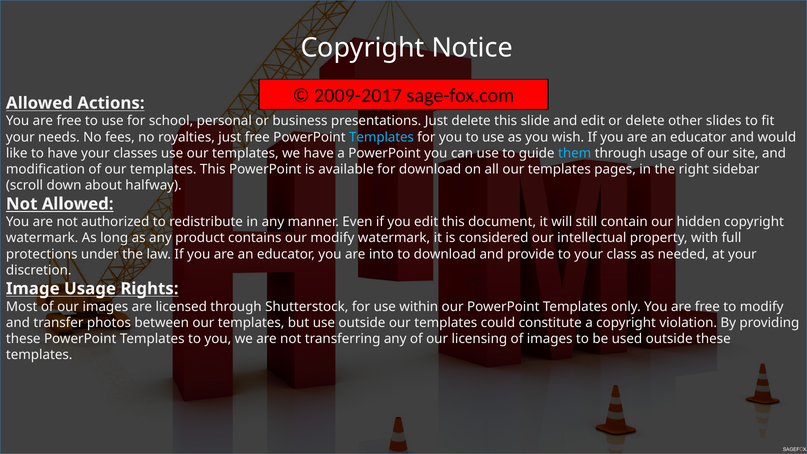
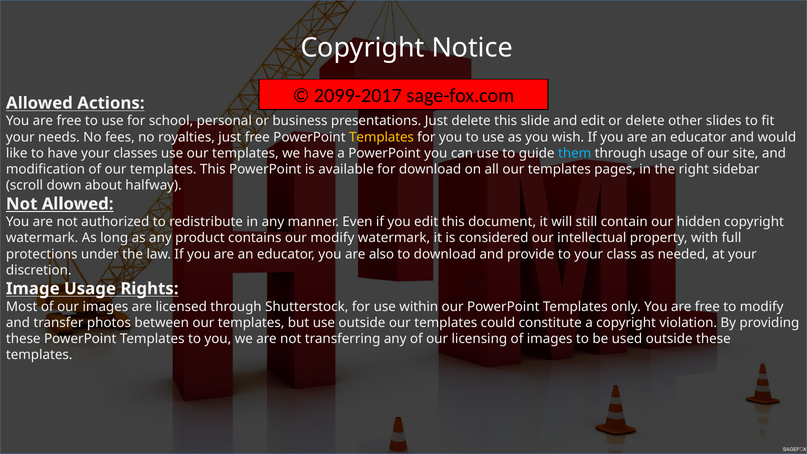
2009-2017: 2009-2017 -> 2099-2017 (358, 96)
Templates colour: light blue -> yellow (382, 137)
into: into -> also (381, 254)
